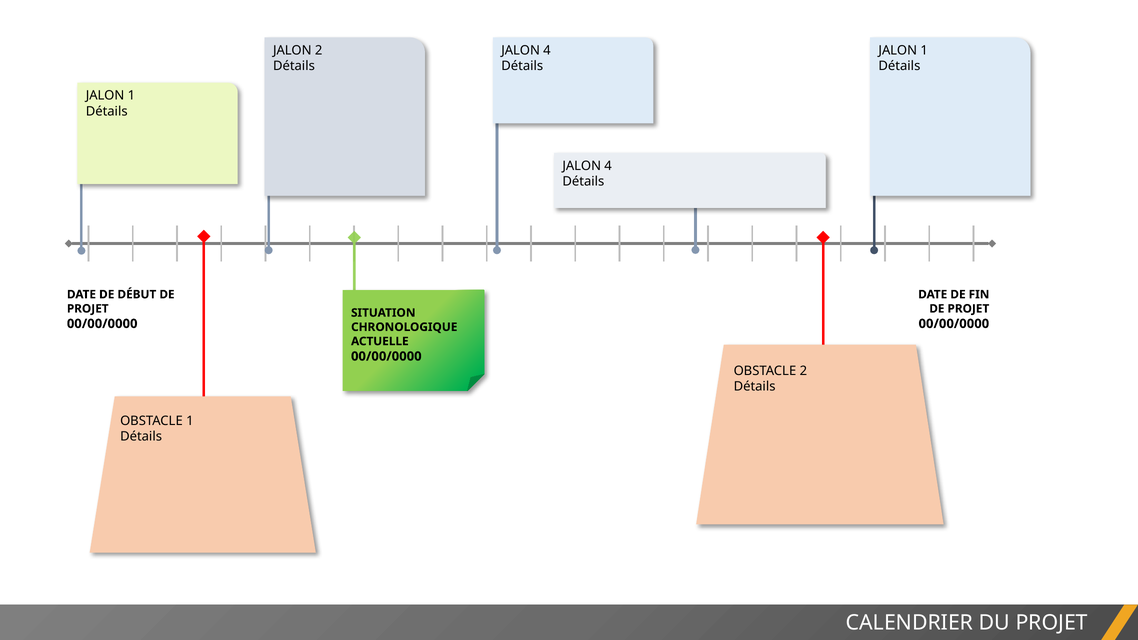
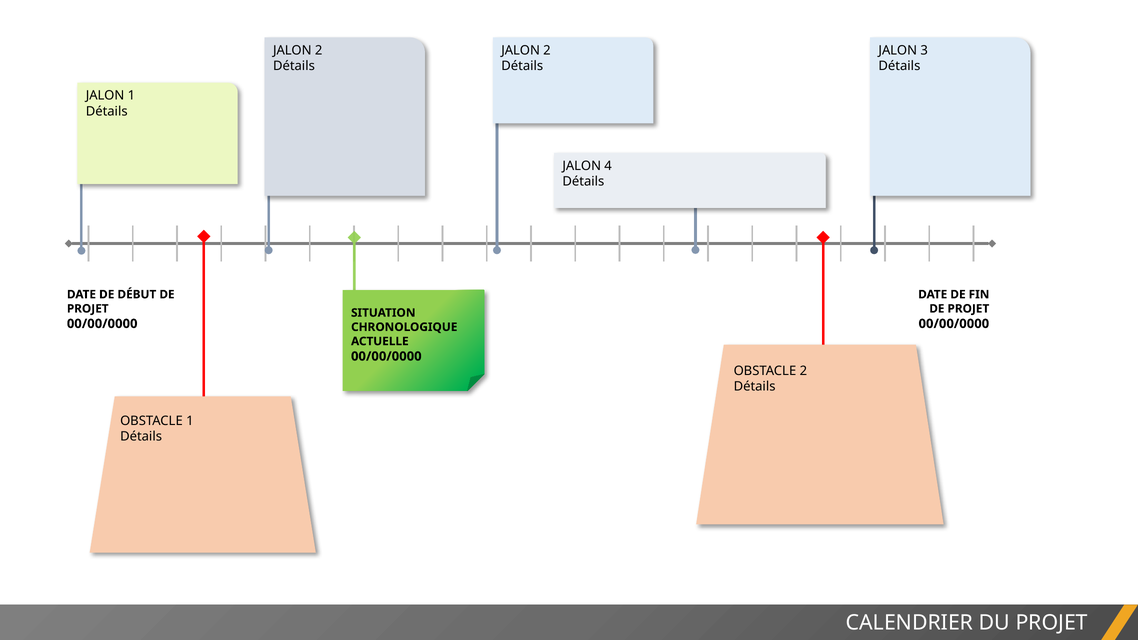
4: 4 -> 2 (547, 50)
1: 1 -> 3 (924, 50)
